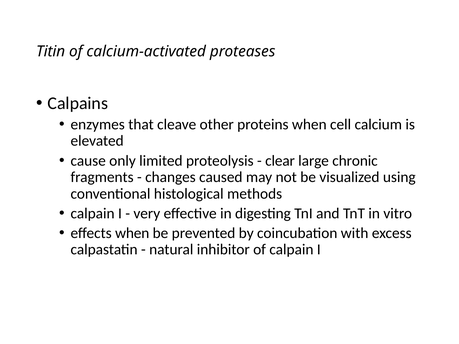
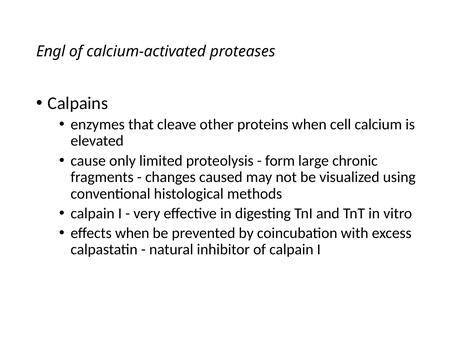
Titin: Titin -> Engl (51, 51)
clear: clear -> form (280, 161)
